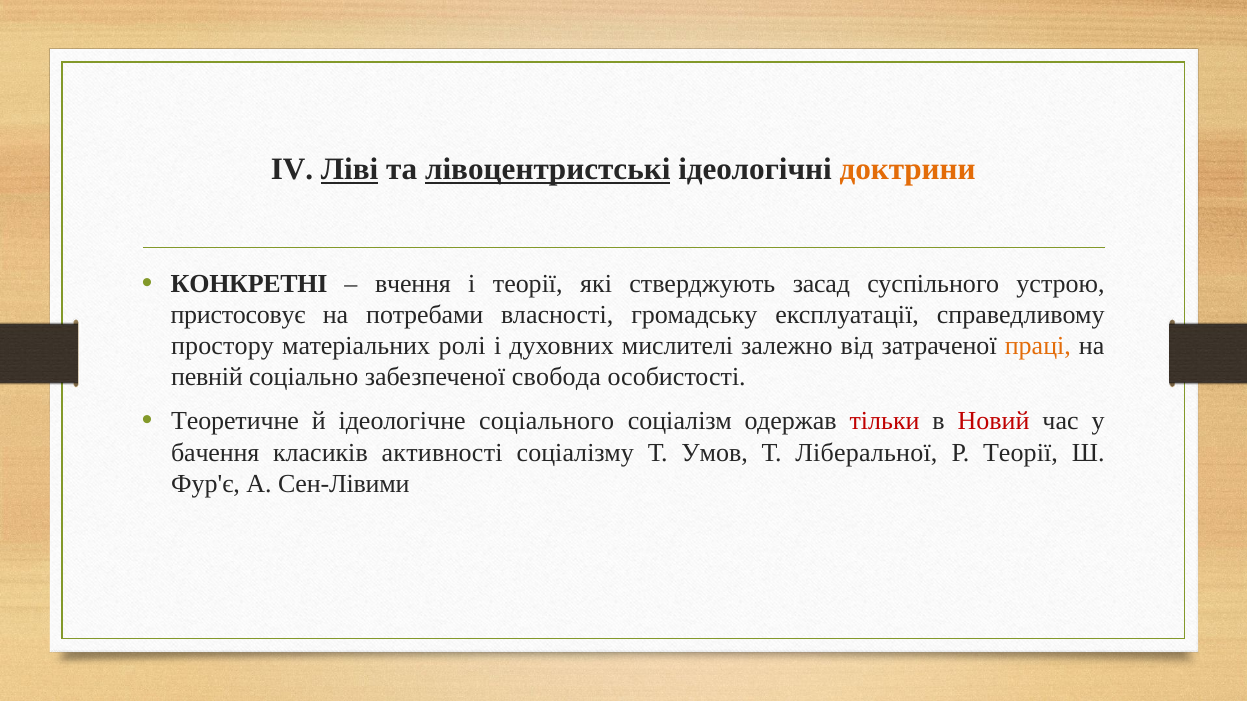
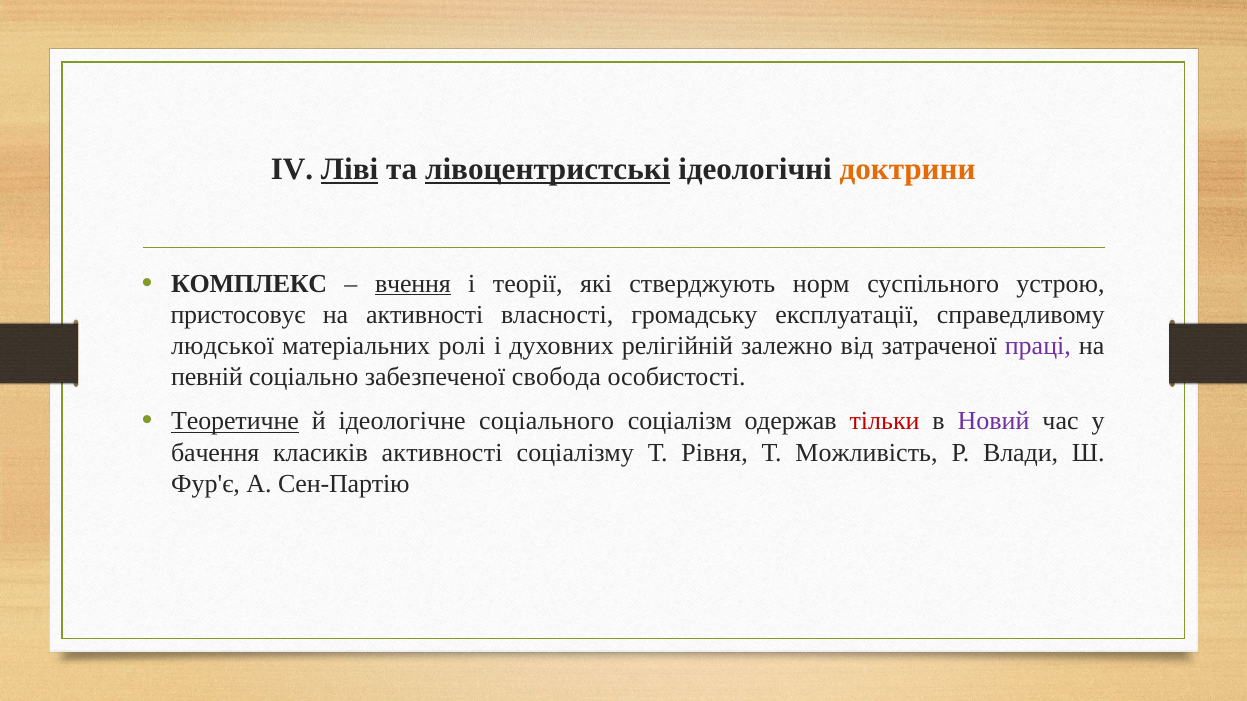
КОНКРЕТНІ: КОНКРЕТНІ -> КОМПЛЕКС (249, 284)
вчення underline: none -> present (413, 284)
засад: засад -> норм (821, 284)
на потребами: потребами -> активності (425, 315)
простору: простору -> людської (223, 346)
мислителі: мислителі -> релігійній (677, 346)
праці colour: orange -> purple (1038, 346)
Теоретичне underline: none -> present (235, 422)
Новий colour: red -> purple (993, 422)
Умов: Умов -> Рівня (715, 453)
Ліберальної: Ліберальної -> Можливість (866, 453)
Р Теорії: Теорії -> Влади (1021, 453)
Сен-Лівими: Сен-Лівими -> Сен-Партію (344, 484)
